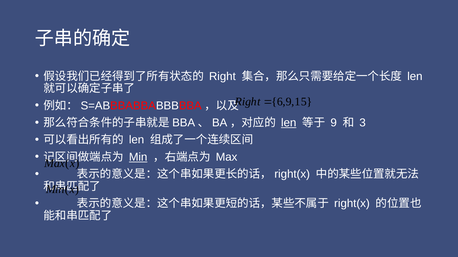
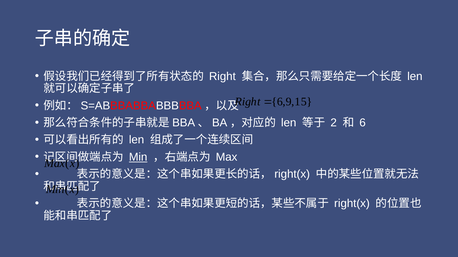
len underline: present -> none (289, 123)
9: 9 -> 2 (334, 123)
3: 3 -> 6 (363, 123)
